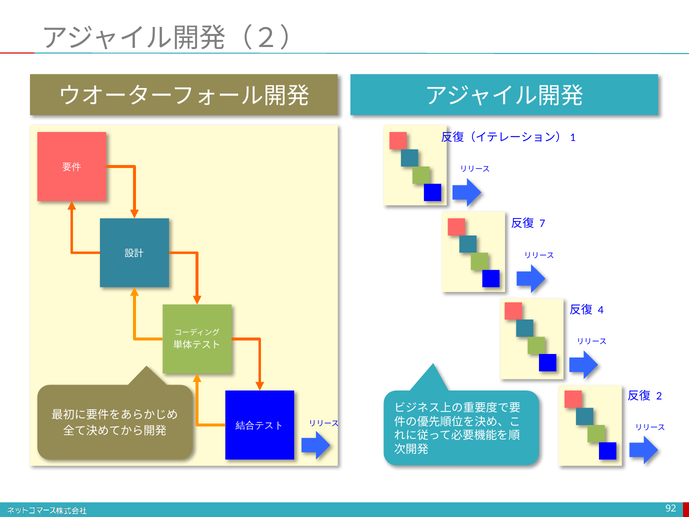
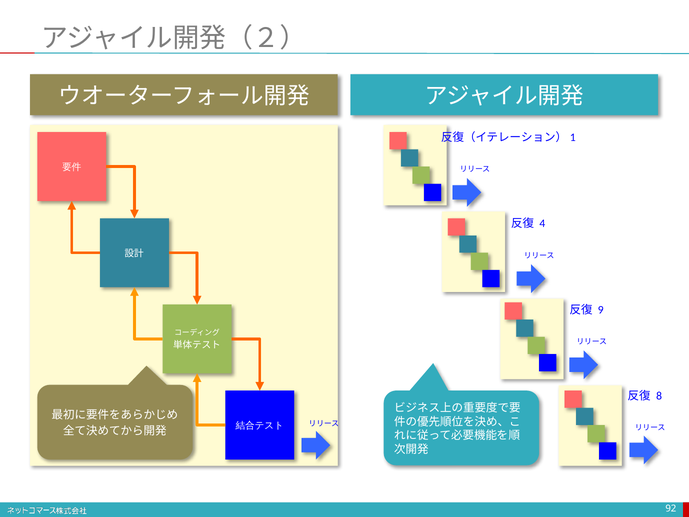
7: 7 -> 4 (542, 224)
4: 4 -> 9 (601, 310)
2: 2 -> 8 (659, 396)
